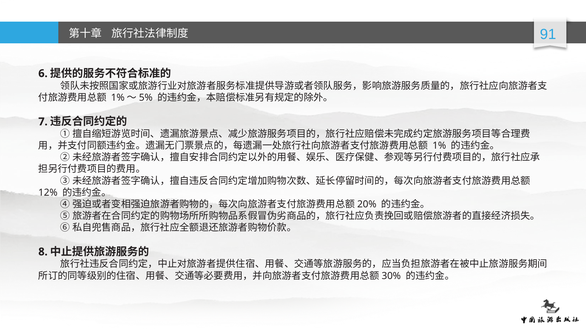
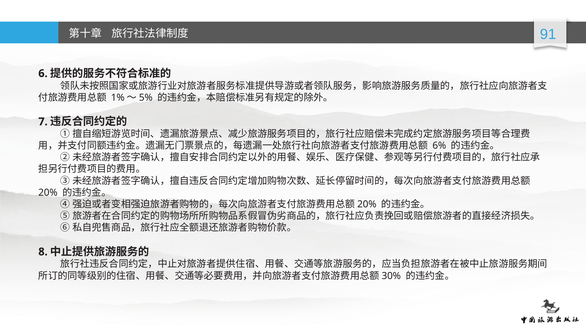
1%: 1% -> 6% (439, 146)
12%: 12% -> 20% (48, 193)
